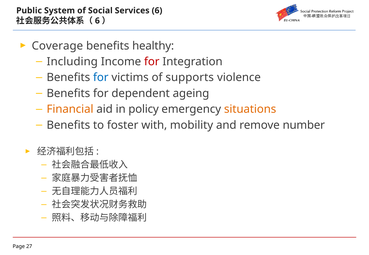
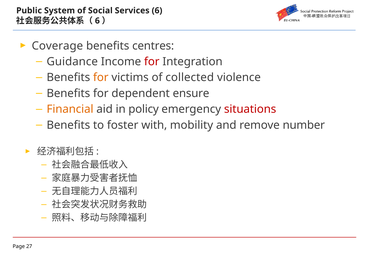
healthy: healthy -> centres (153, 46)
Including: Including -> Guidance (72, 62)
for colour: blue -> orange (101, 78)
supports: supports -> collected (190, 78)
ageing: ageing -> ensure (191, 94)
situations colour: orange -> red (250, 109)
